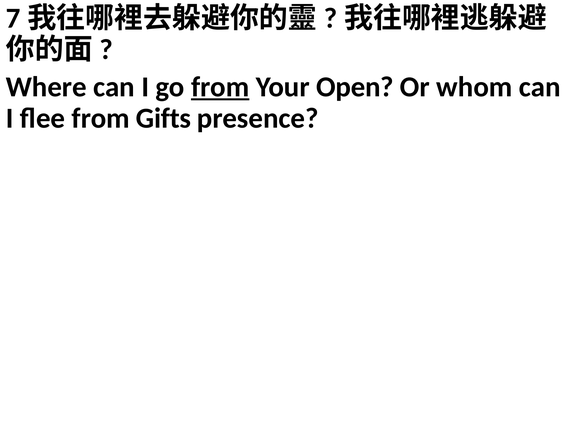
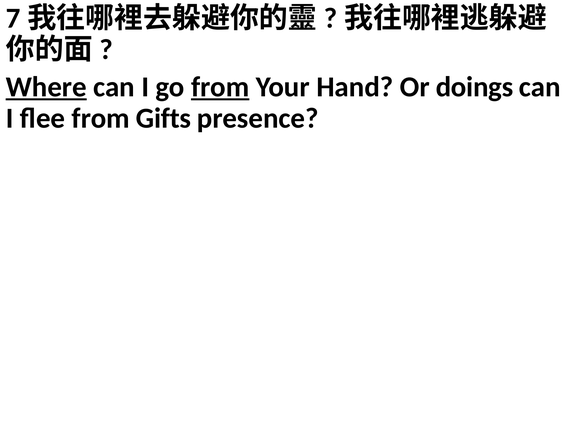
Where underline: none -> present (46, 87)
Open: Open -> Hand (355, 87)
whom: whom -> doings (475, 87)
